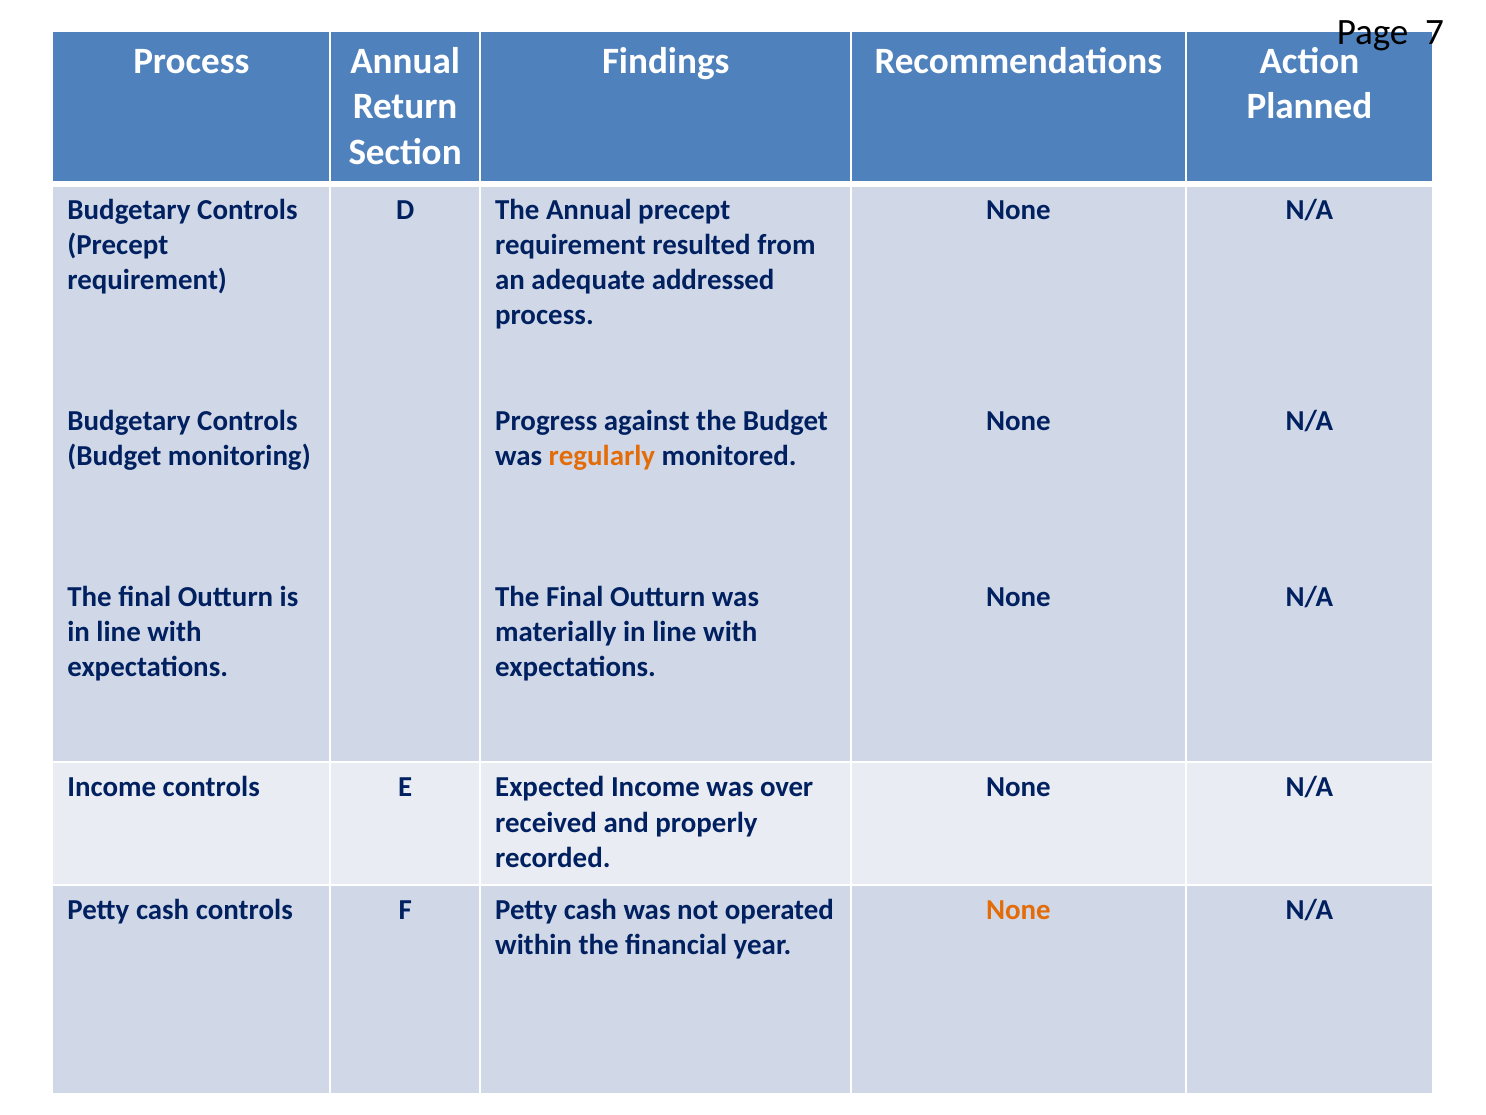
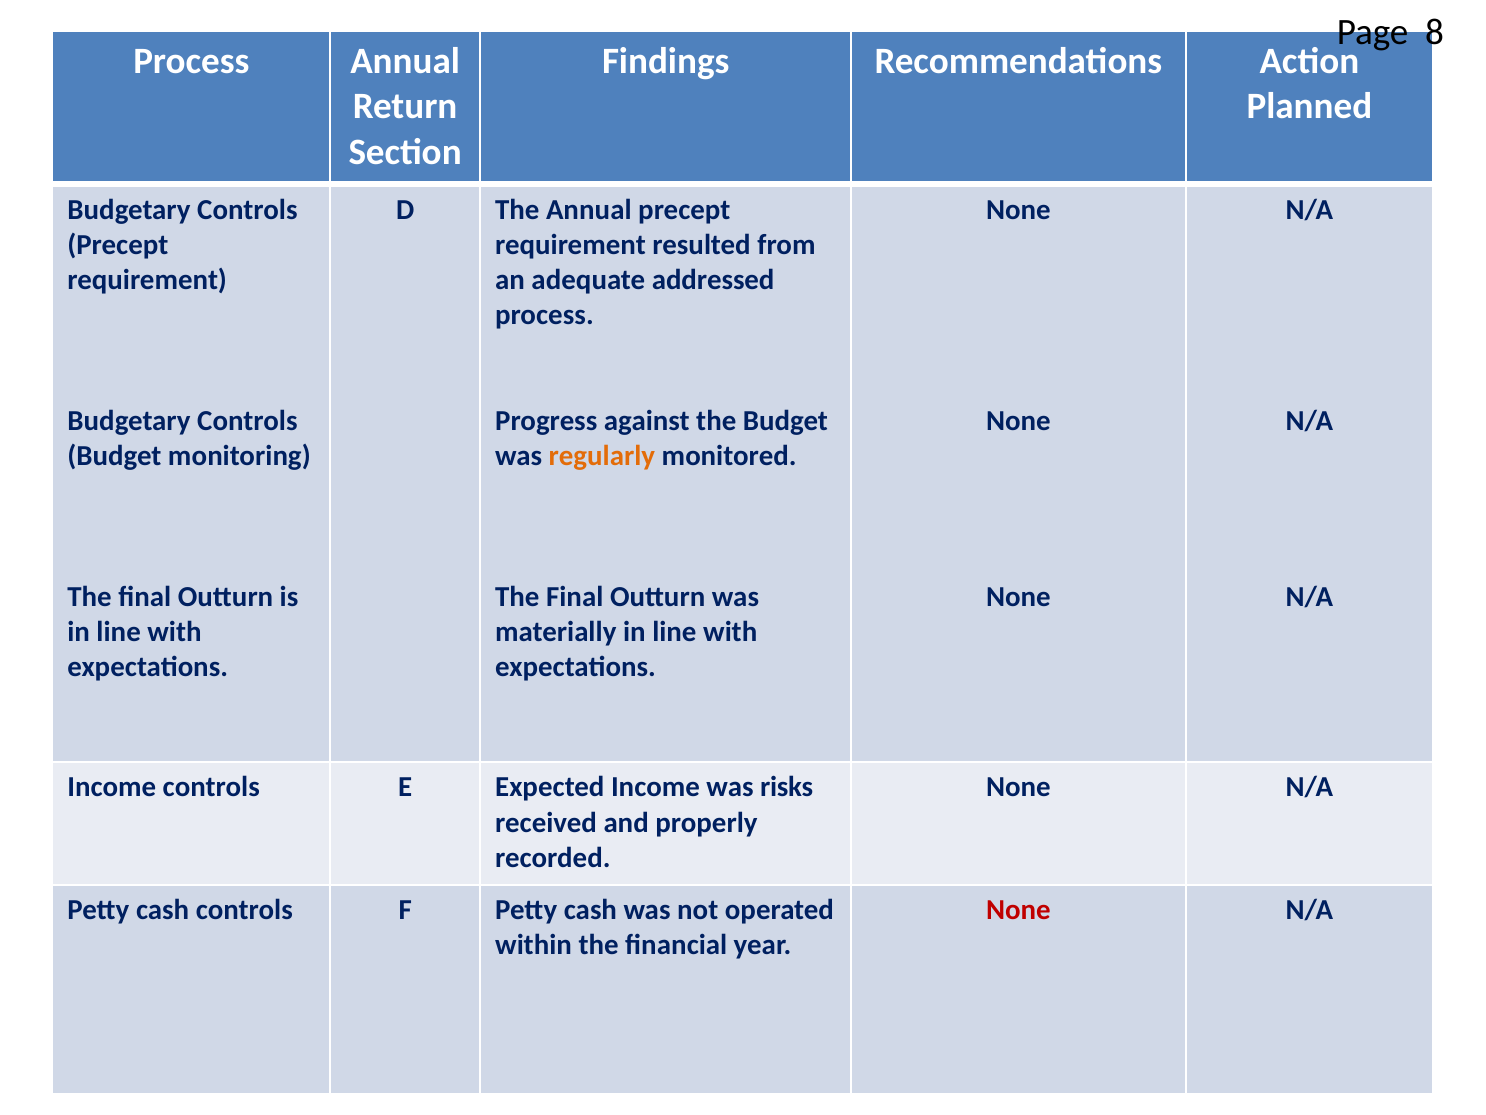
7: 7 -> 8 (1434, 32)
over: over -> risks (787, 787)
None colour: orange -> red (1018, 910)
